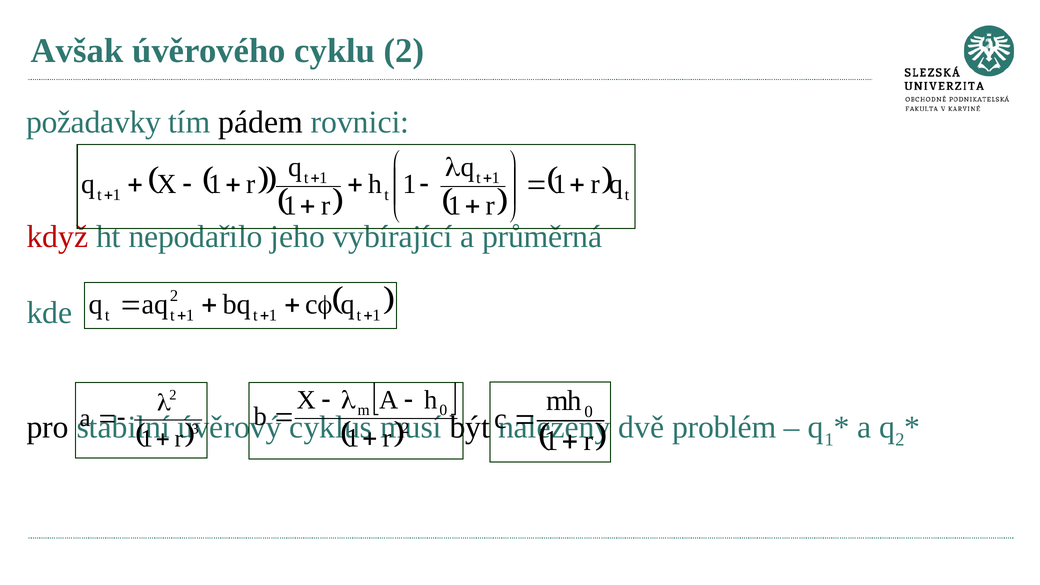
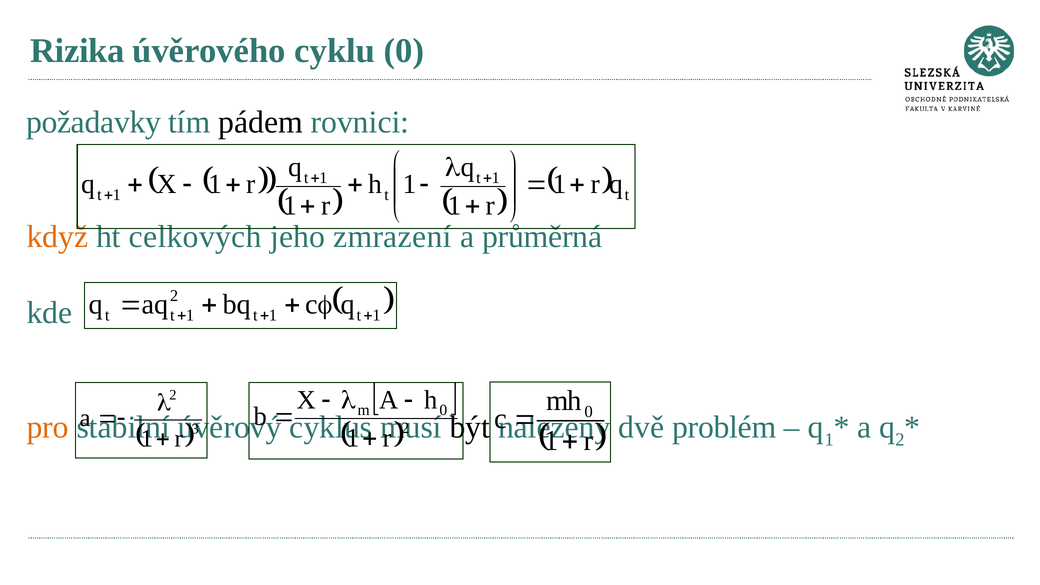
Avšak: Avšak -> Rizika (77, 51)
cyklu 2: 2 -> 0 (404, 51)
když colour: red -> orange (57, 237)
nepodařilo: nepodařilo -> celkových (195, 237)
vybírající: vybírající -> zmrazení (392, 237)
pro colour: black -> orange (48, 427)
